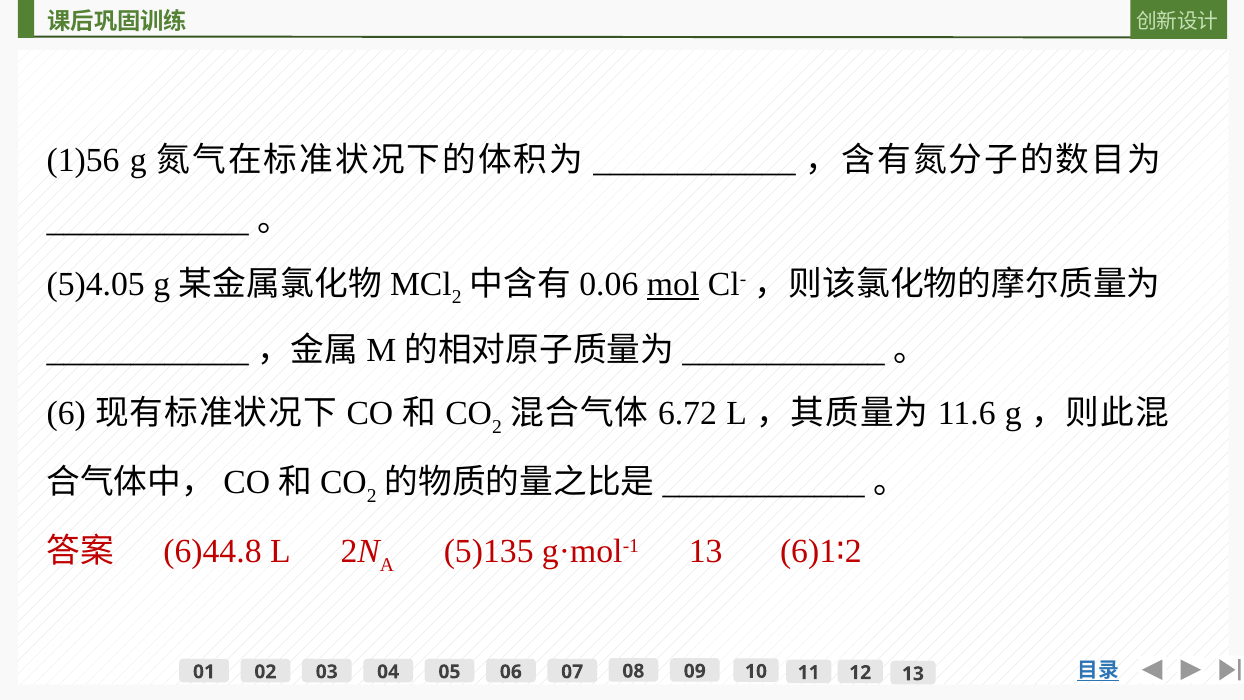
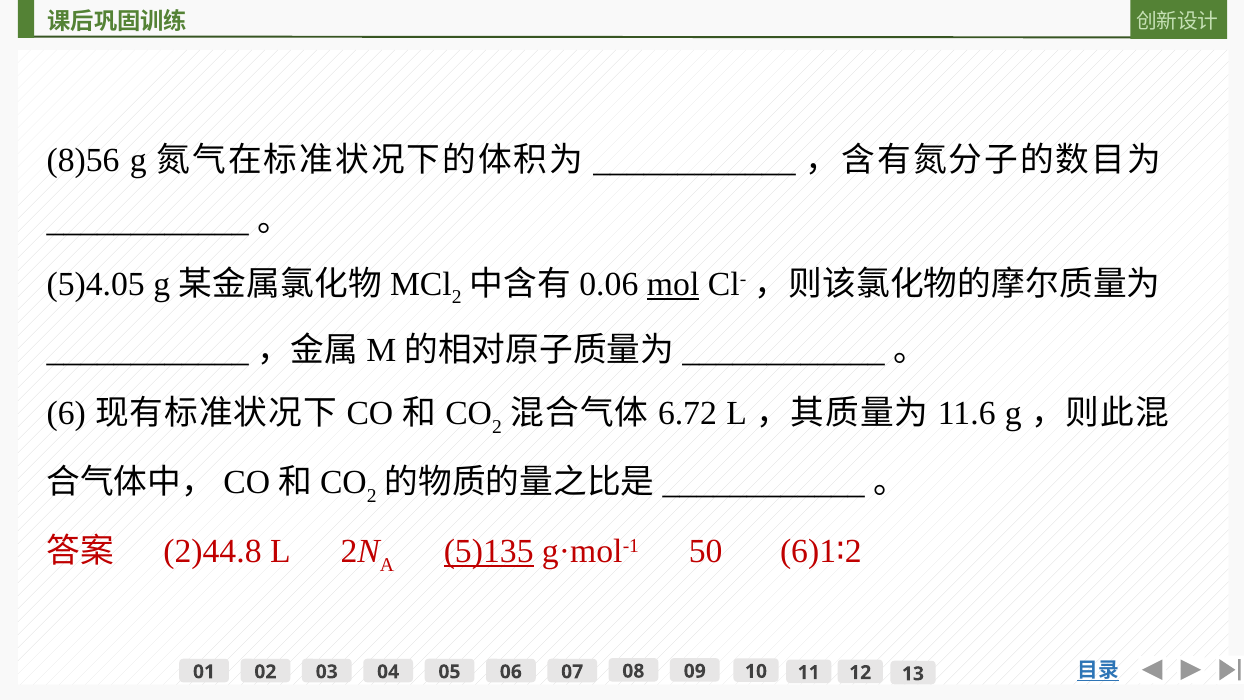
1)56: 1)56 -> 8)56 (83, 160)
6)44.8: 6)44.8 -> 2)44.8 (212, 552)
5)135 underline: none -> present (489, 552)
g·mol-1 13: 13 -> 50 (706, 552)
